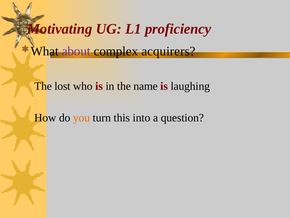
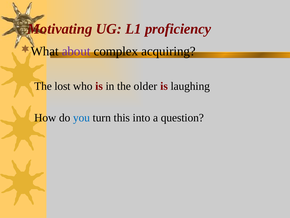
acquirers: acquirers -> acquiring (169, 51)
name: name -> older (146, 86)
you colour: orange -> blue (82, 117)
